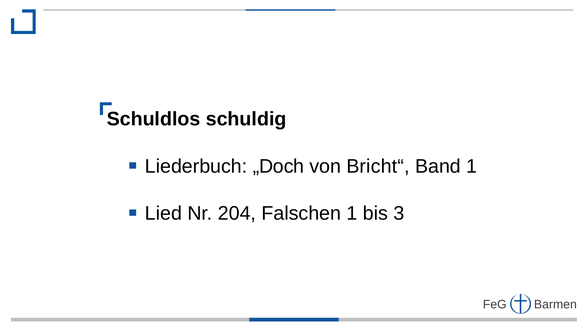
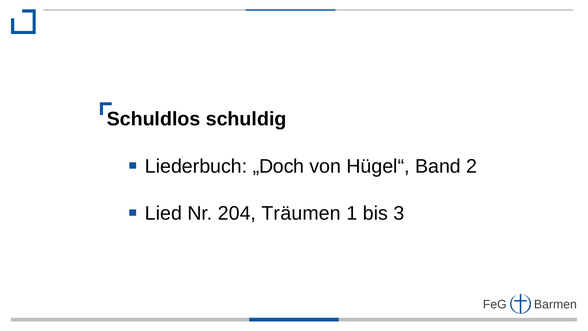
Bricht“: Bricht“ -> Hügel“ (378, 166)
Band 1: 1 -> 2 (472, 166)
Falschen: Falschen -> Träumen (301, 213)
